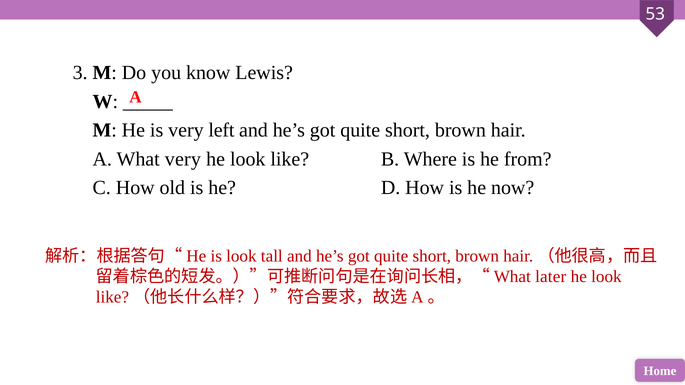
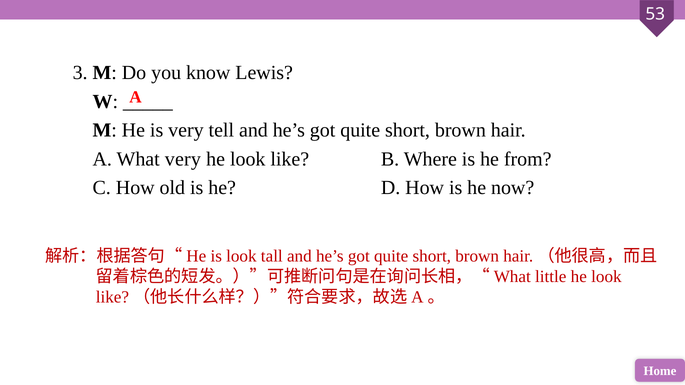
left: left -> tell (221, 130)
later: later -> little (551, 277)
